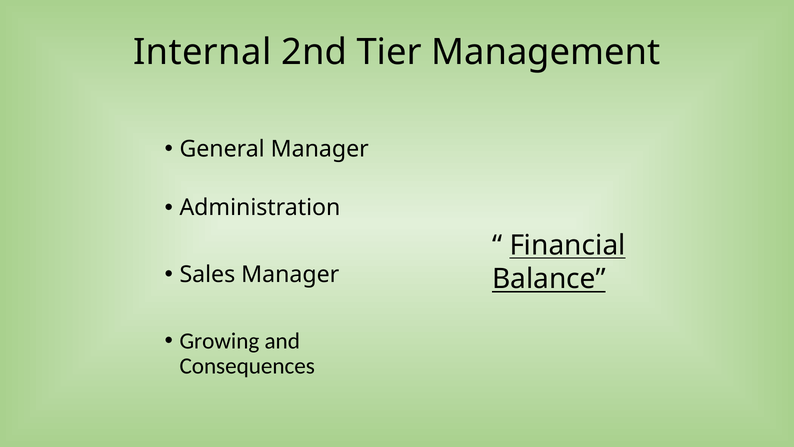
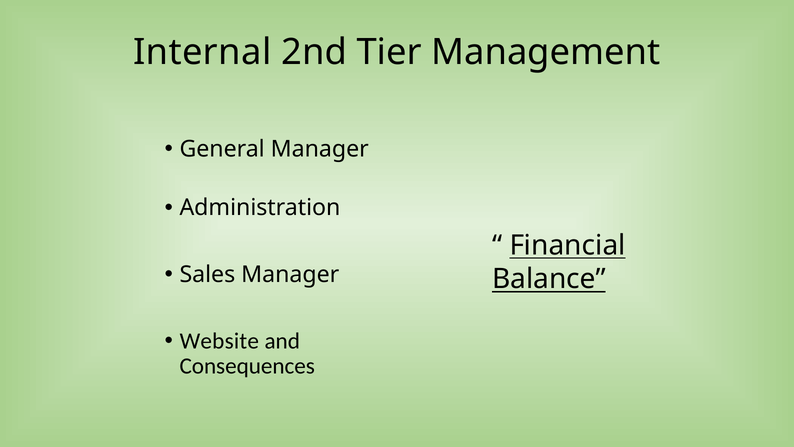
Growing: Growing -> Website (219, 341)
